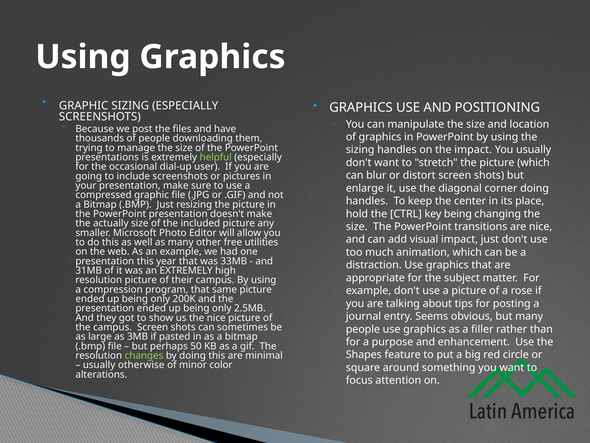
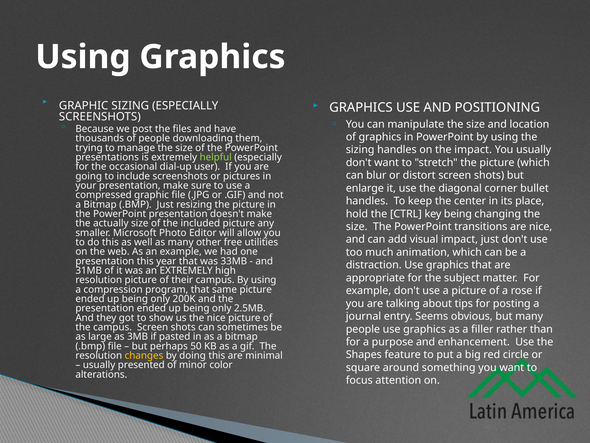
corner doing: doing -> bullet (535, 188)
changes colour: light green -> yellow (144, 355)
otherwise: otherwise -> presented (141, 365)
